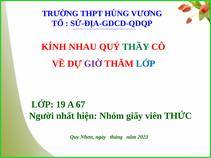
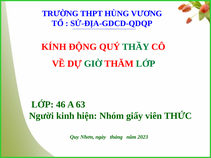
NHAU: NHAU -> ĐỘNG (83, 47)
GIỜ colour: purple -> green (93, 64)
LỚP colour: blue -> green (146, 64)
19: 19 -> 46 (61, 105)
67: 67 -> 63 (81, 105)
nhất: nhất -> kinh (65, 116)
